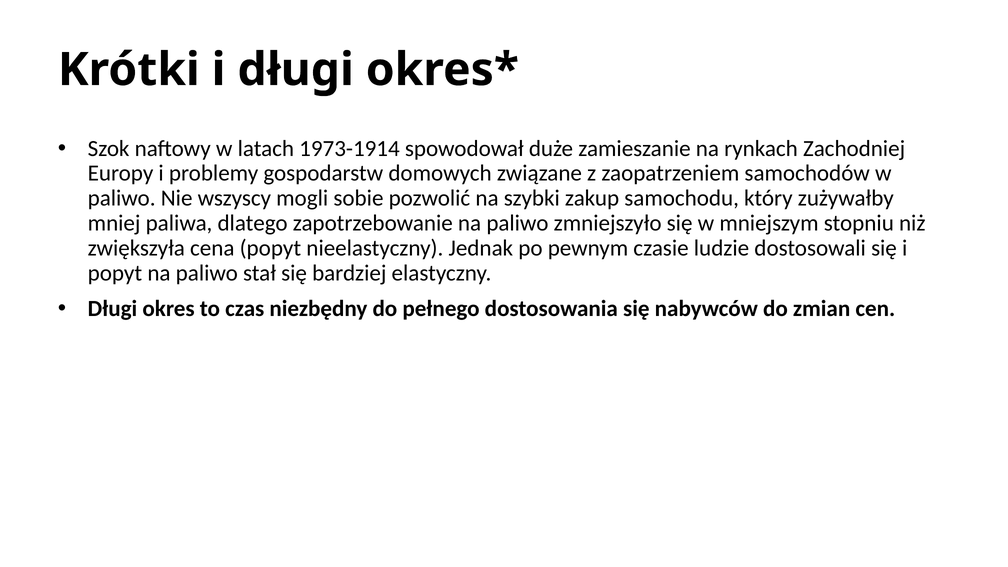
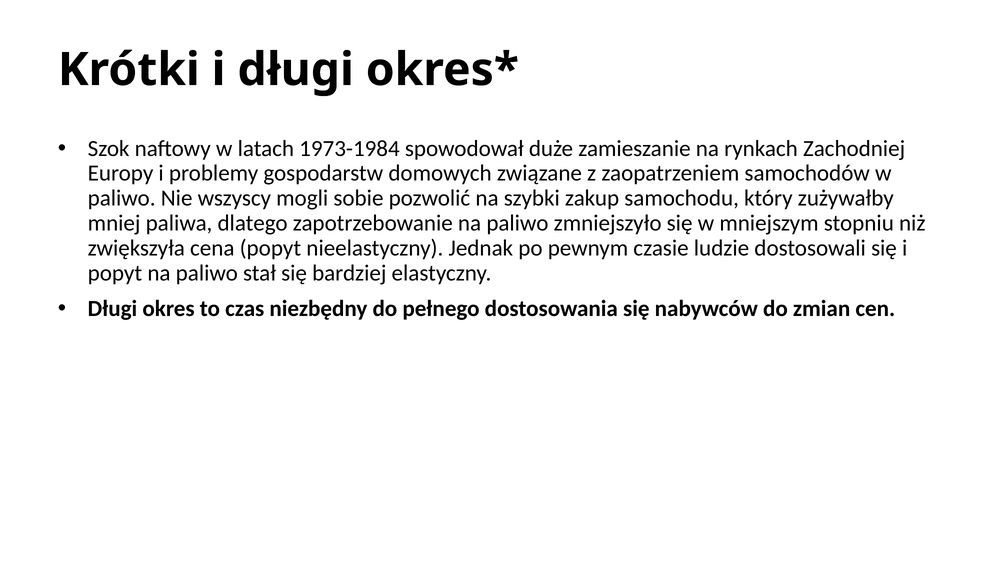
1973-1914: 1973-1914 -> 1973-1984 (349, 148)
